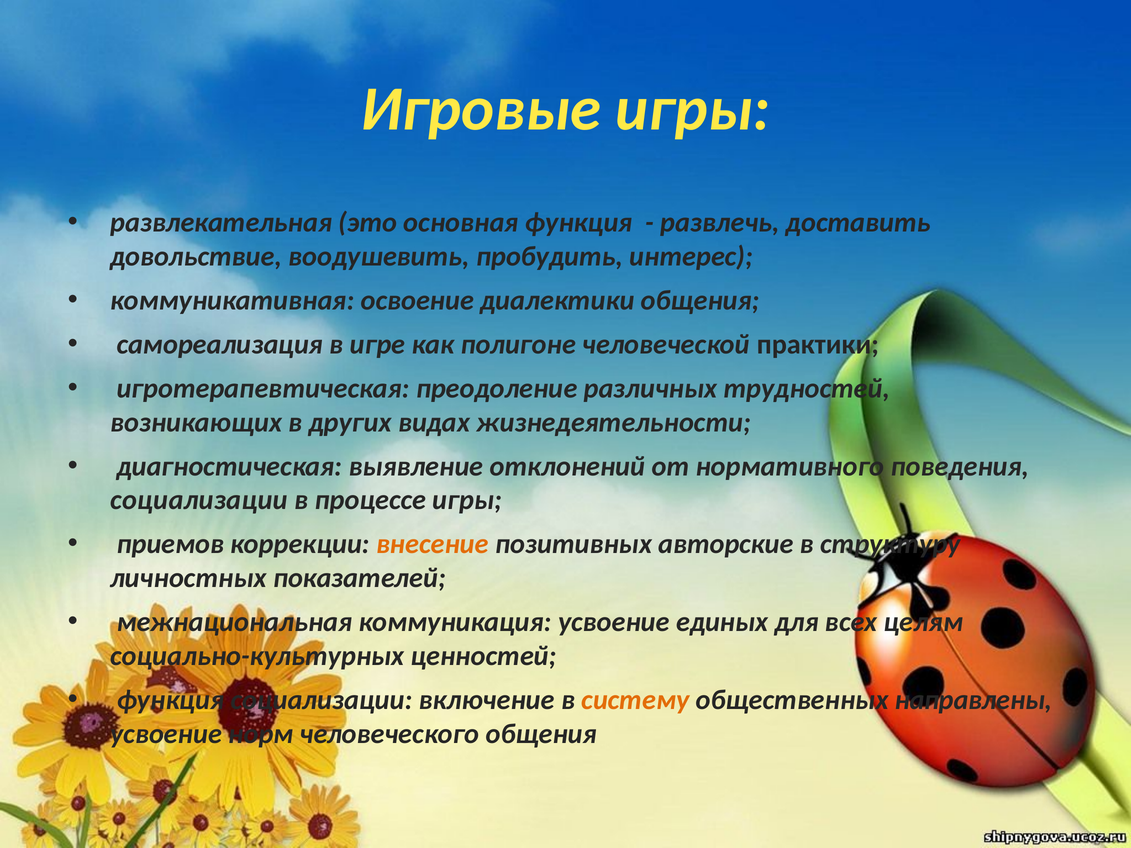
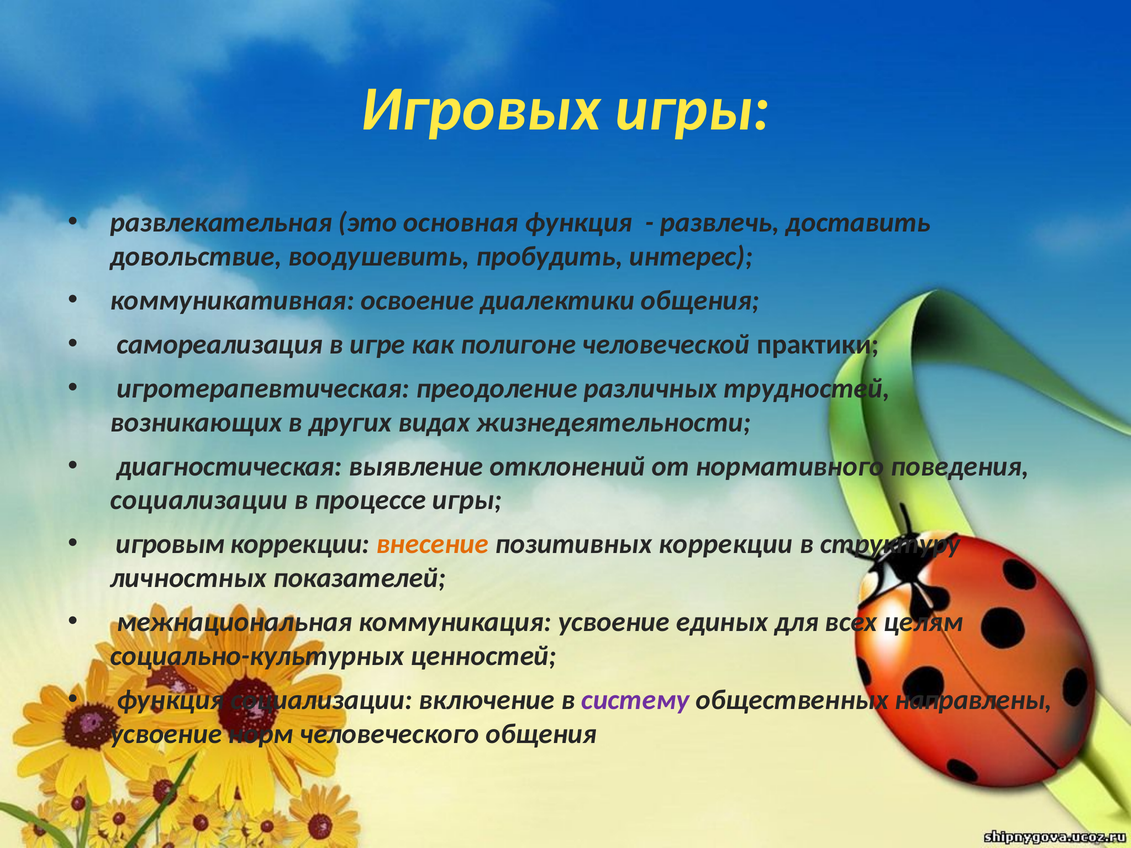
Игровые: Игровые -> Игровых (481, 109)
приемов: приемов -> игровым (171, 544)
позитивных авторские: авторские -> коррекции (726, 544)
систему colour: orange -> purple (635, 700)
